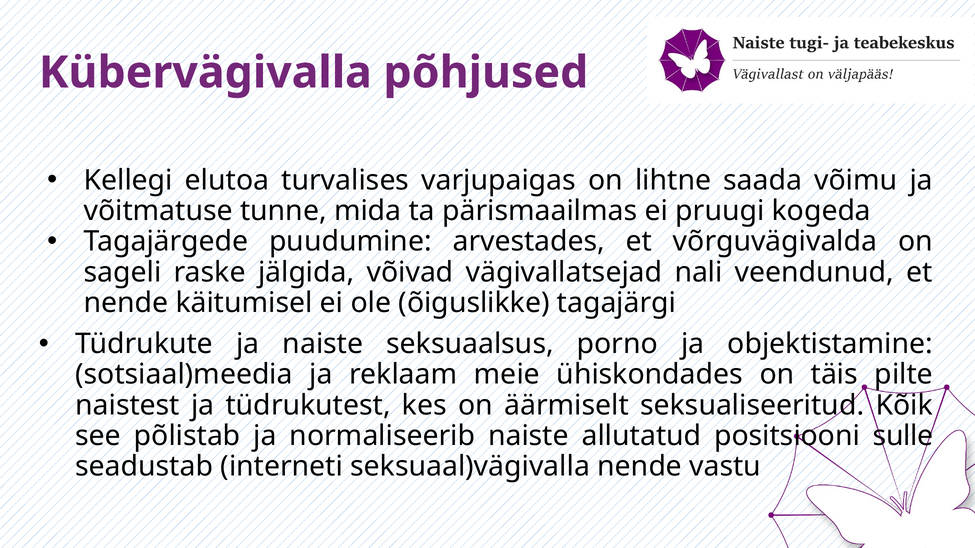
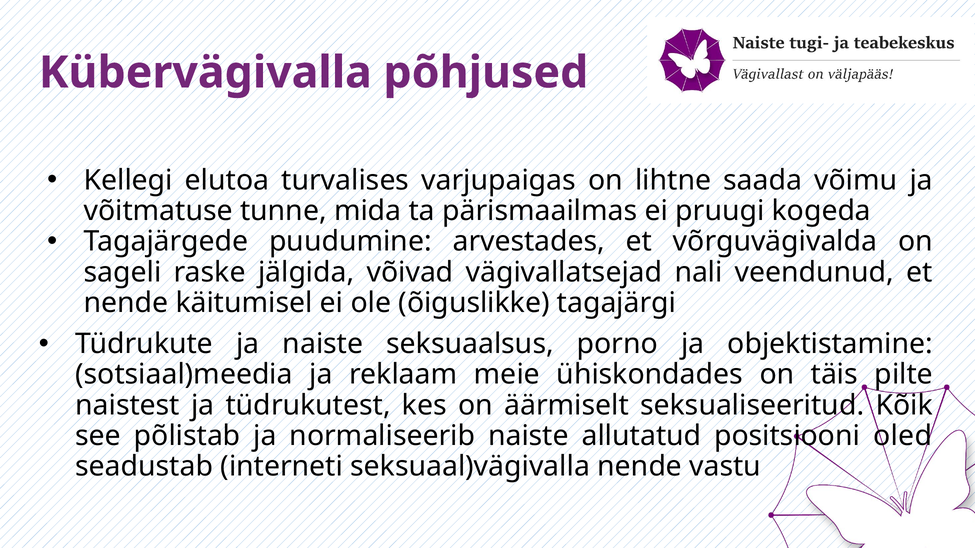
sulle: sulle -> oled (903, 436)
